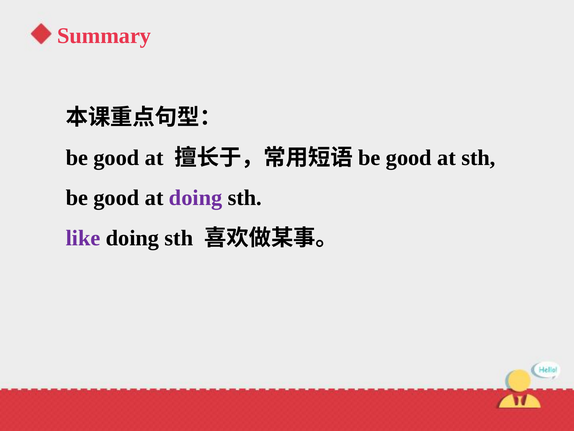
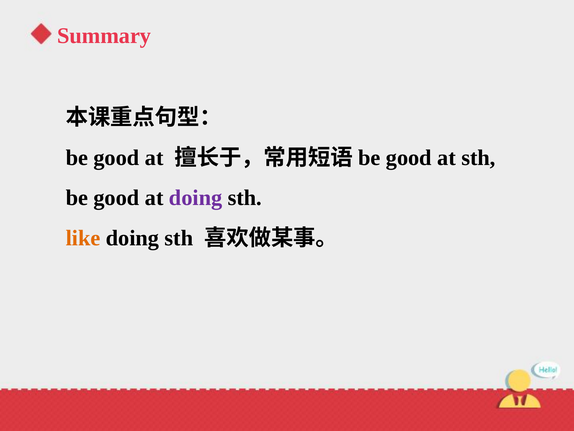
like colour: purple -> orange (83, 238)
